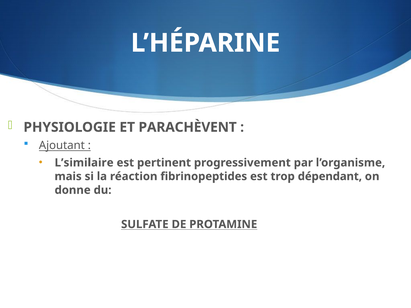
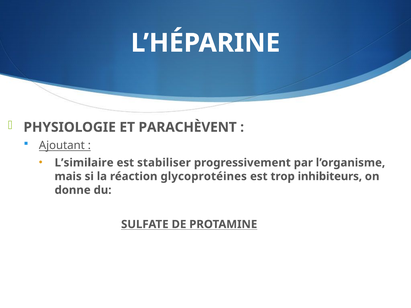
pertinent: pertinent -> stabiliser (164, 163)
fibrinopeptides: fibrinopeptides -> glycoprotéines (204, 177)
dépendant: dépendant -> inhibiteurs (330, 177)
